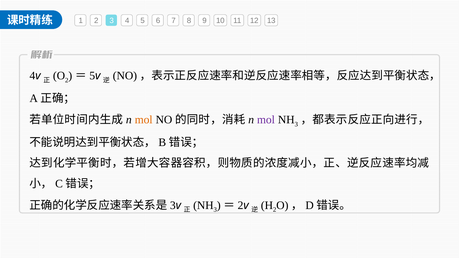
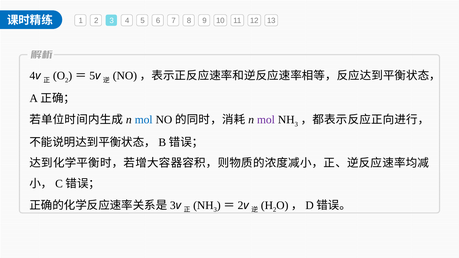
mol colour: orange -> blue (144, 120)
